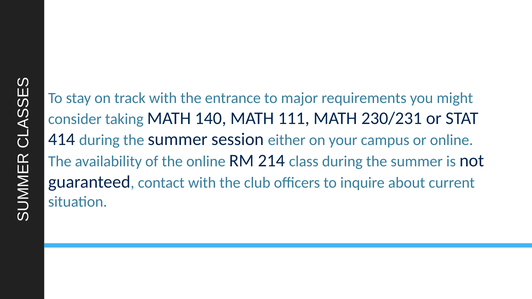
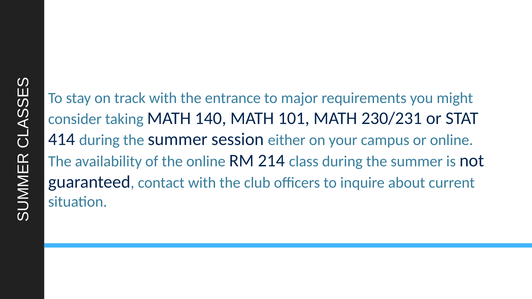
111: 111 -> 101 (294, 118)
